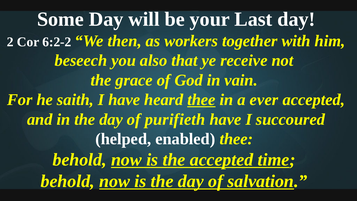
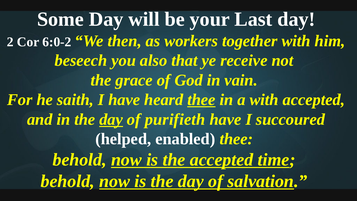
6:2-2: 6:2-2 -> 6:0-2 (57, 42)
a ever: ever -> with (264, 100)
day underline: none -> present (111, 119)
